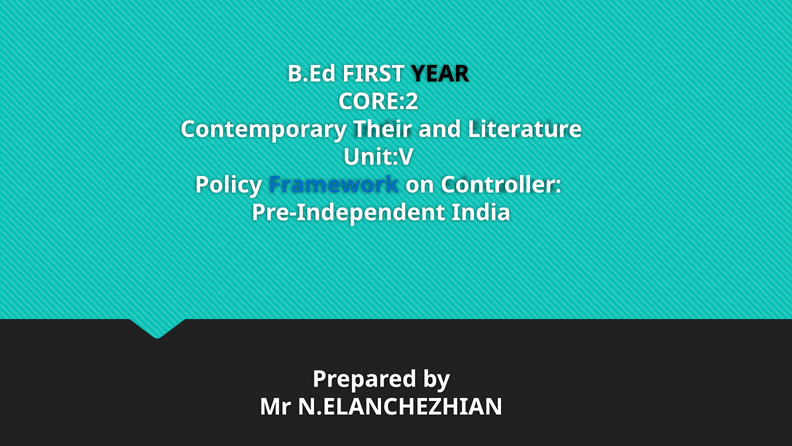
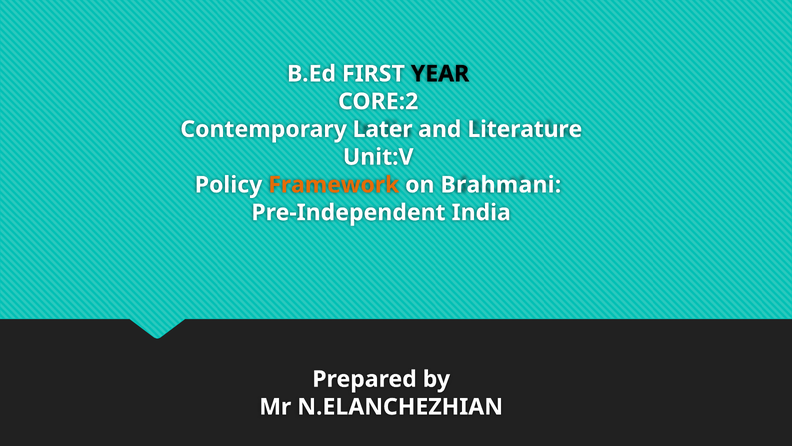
Their: Their -> Later (383, 129)
Framework colour: blue -> orange (334, 185)
Controller: Controller -> Brahmani (501, 185)
